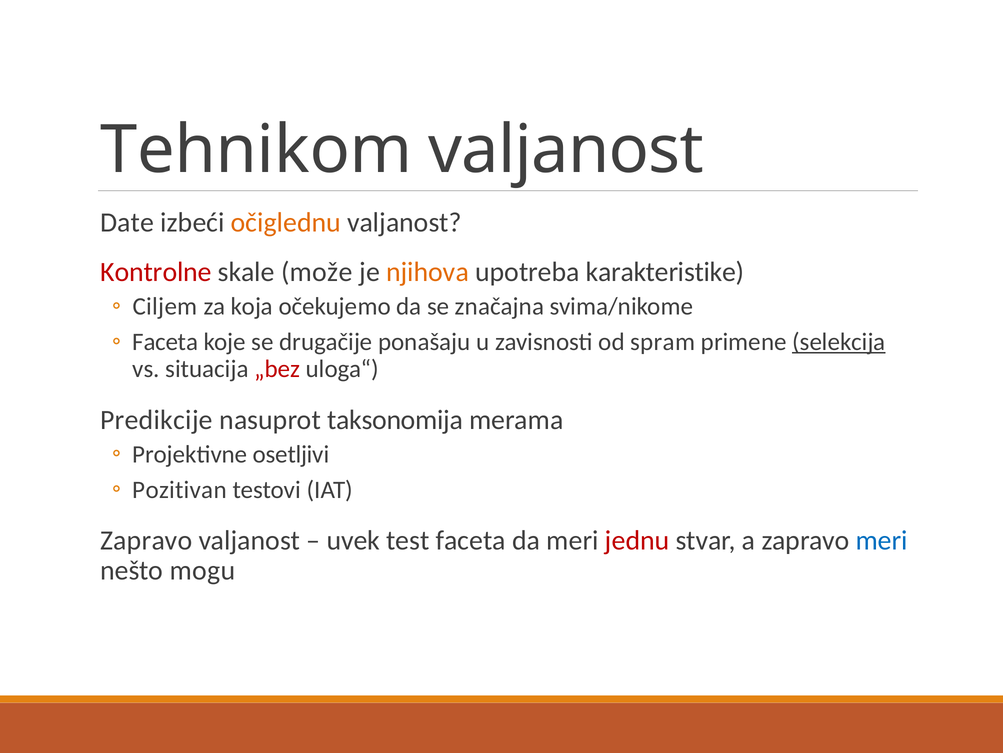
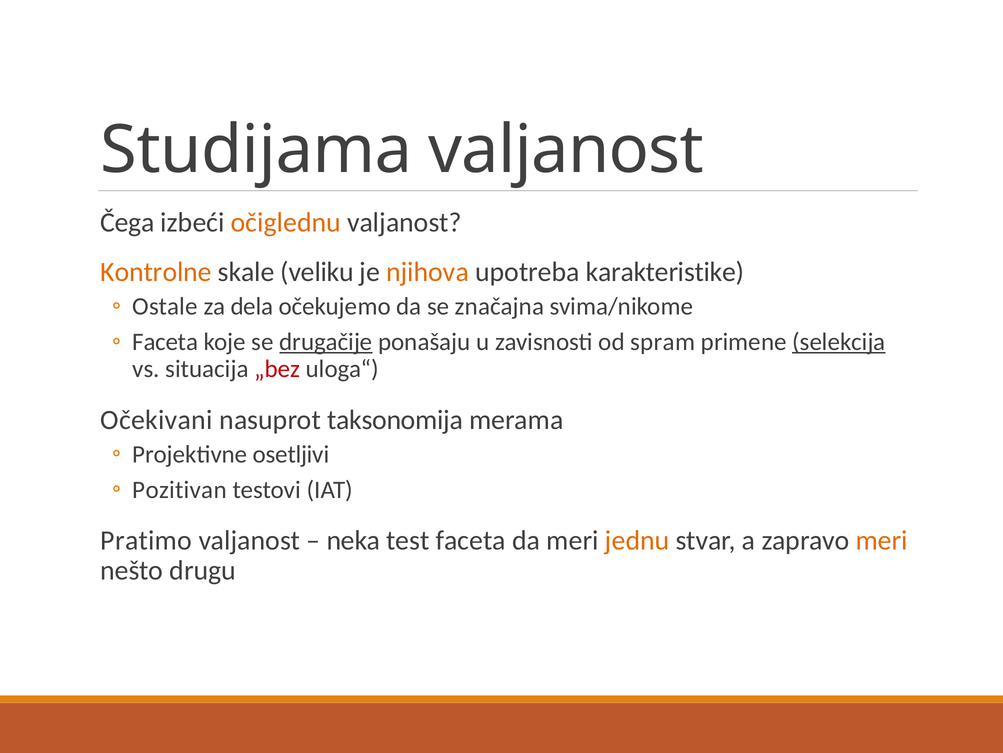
Tehnikom: Tehnikom -> Studijama (256, 150)
Date: Date -> Čega (127, 222)
Kontrolne colour: red -> orange (156, 272)
može: može -> veliku (317, 272)
Ciljem: Ciljem -> Ostale (165, 306)
koja: koja -> dela (252, 306)
drugačije underline: none -> present (326, 342)
Predikcije: Predikcije -> Očekivani (157, 420)
Zapravo: Zapravo -> Pratimo (146, 540)
uvek: uvek -> neka (353, 540)
jednu colour: red -> orange (637, 540)
meri colour: blue -> orange (882, 540)
mogu: mogu -> drugu (203, 570)
